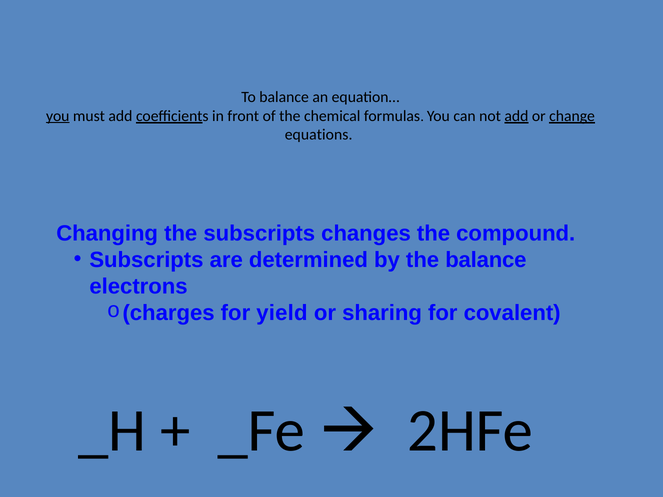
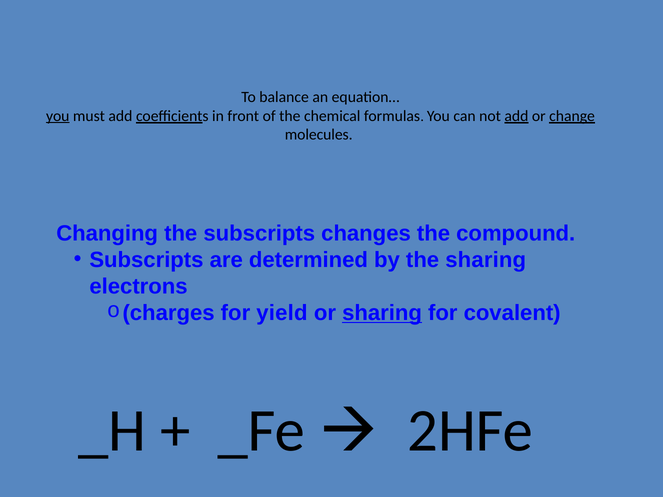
equations: equations -> molecules (319, 135)
the balance: balance -> sharing (486, 260)
sharing underline: none -> present (382, 313)
